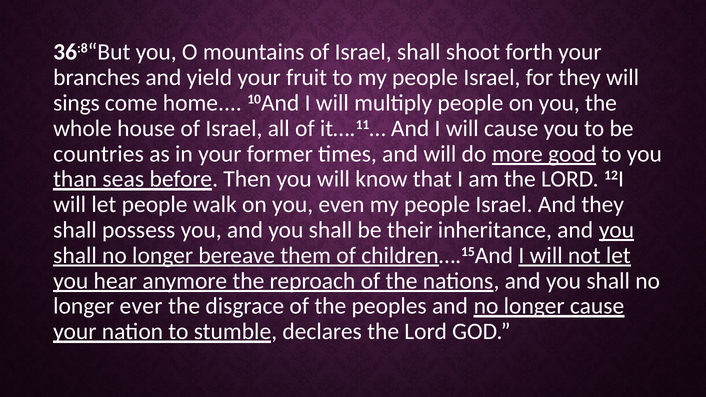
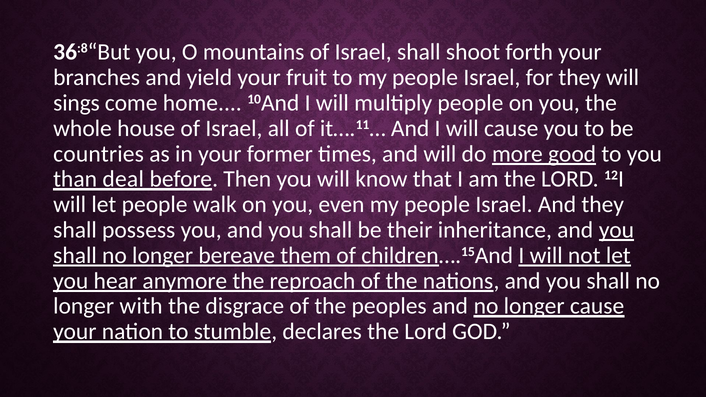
seas: seas -> deal (123, 179)
ever: ever -> with (141, 306)
